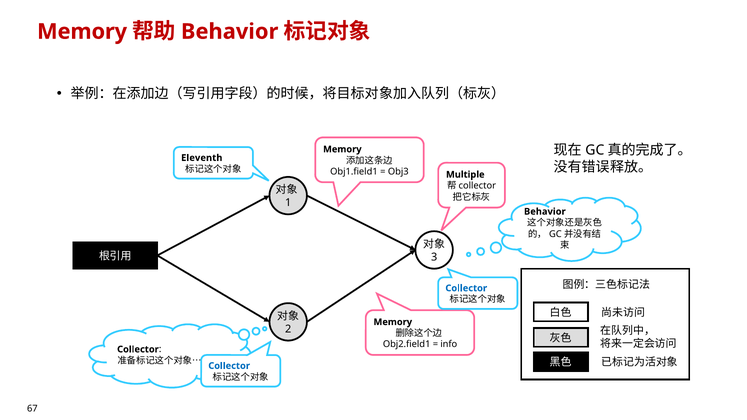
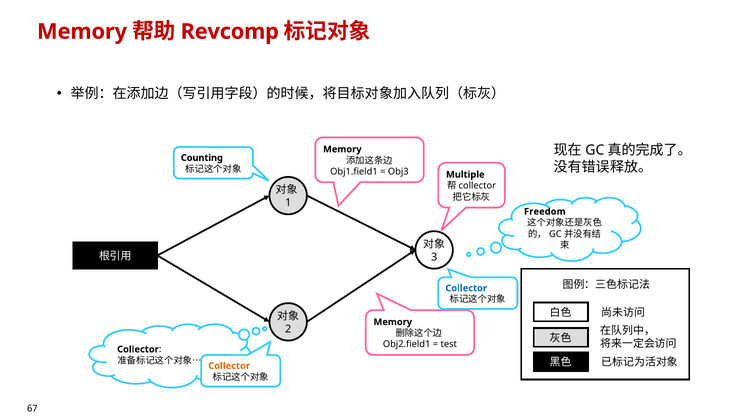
Behavior: Behavior -> Revcomp (230, 32)
Eleventh: Eleventh -> Counting (202, 158)
Behavior: Behavior -> Freedom (545, 212)
info: info -> test (449, 345)
Collector colour: blue -> orange (229, 366)
